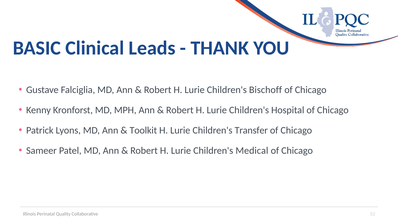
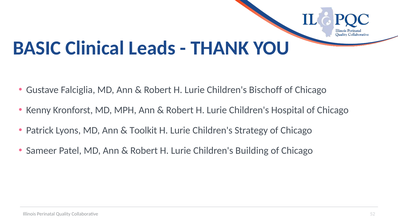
Transfer: Transfer -> Strategy (251, 130)
Medical: Medical -> Building (252, 151)
